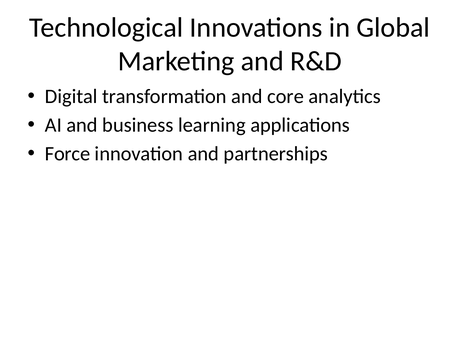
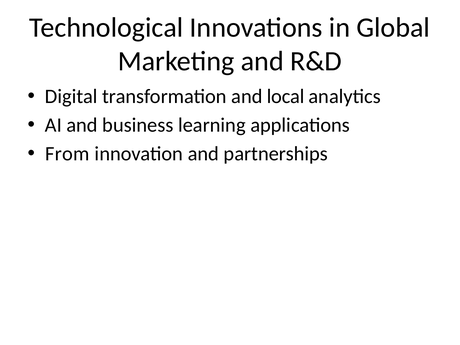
core: core -> local (286, 96)
Force: Force -> From (67, 154)
